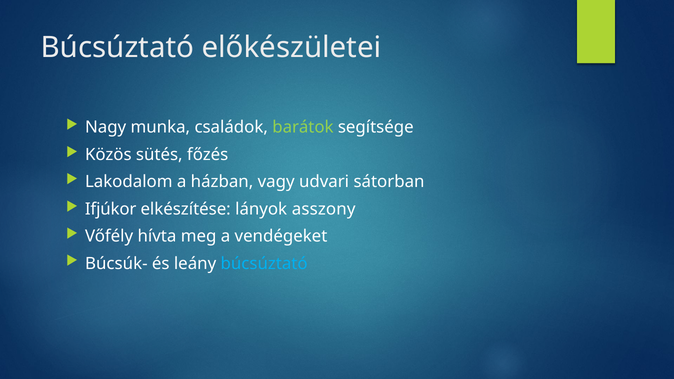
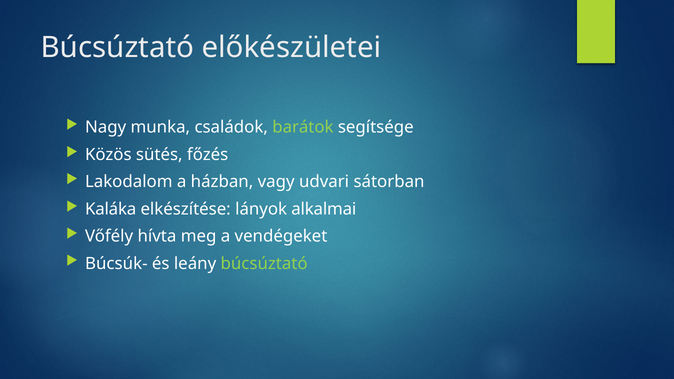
Ifjúkor: Ifjúkor -> Kaláka (111, 209)
asszony: asszony -> alkalmai (324, 209)
búcsúztató colour: light blue -> light green (264, 264)
